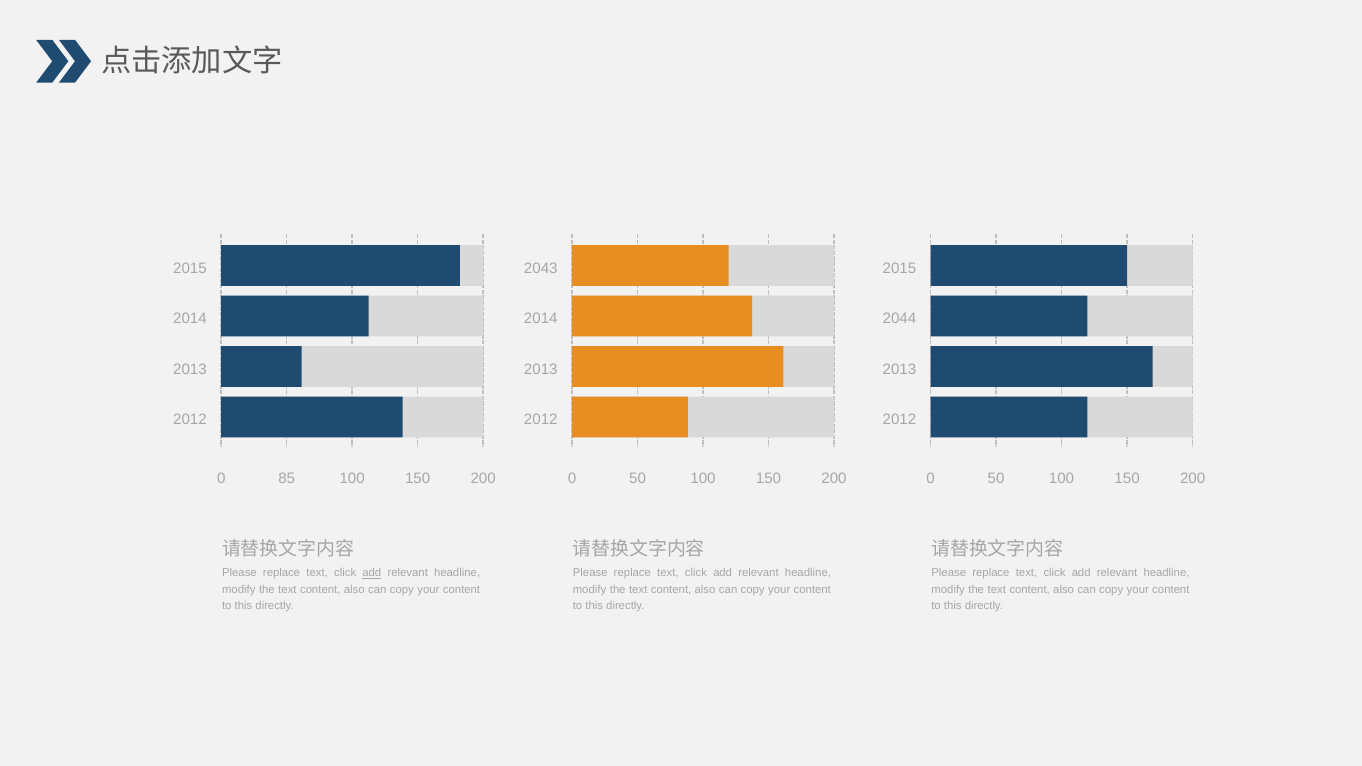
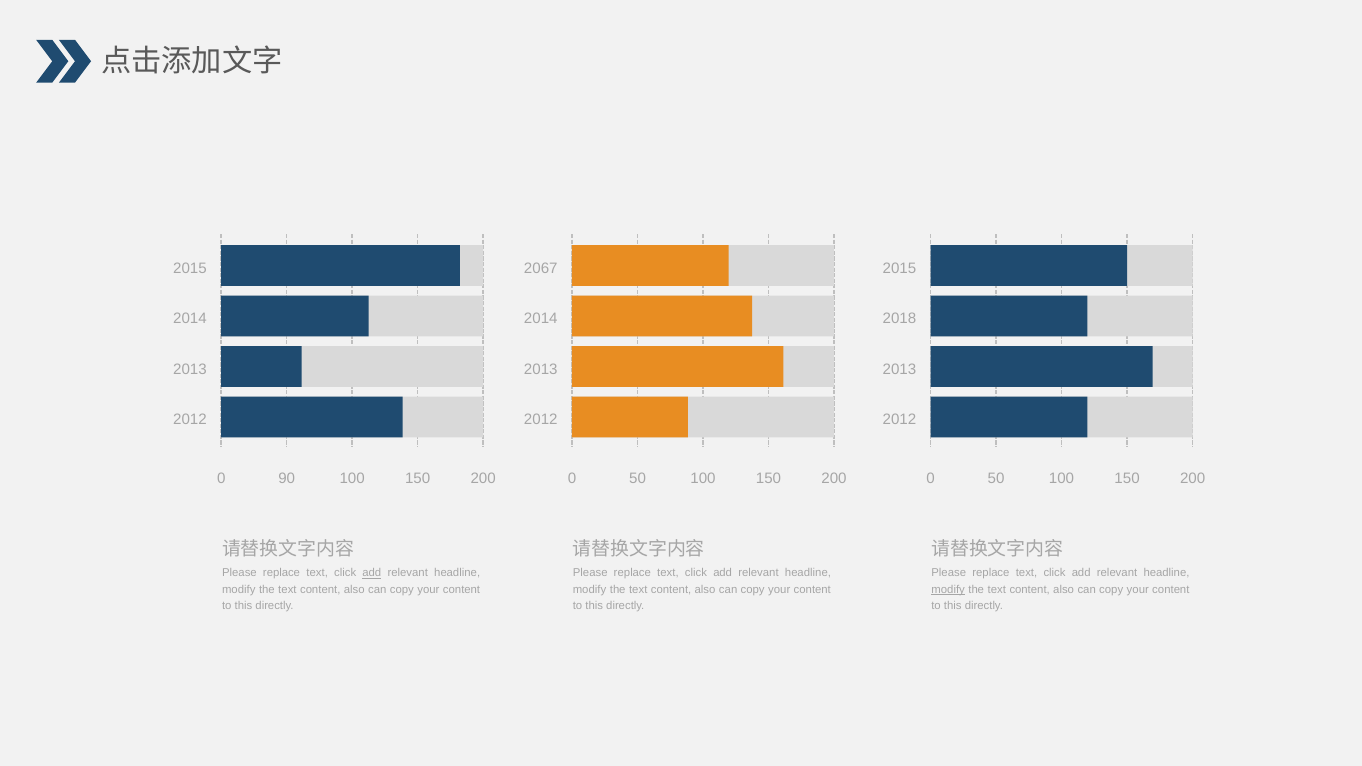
2043: 2043 -> 2067 (541, 268)
2044: 2044 -> 2018 (899, 319)
85: 85 -> 90 (287, 478)
modify underline: none -> present (948, 590)
